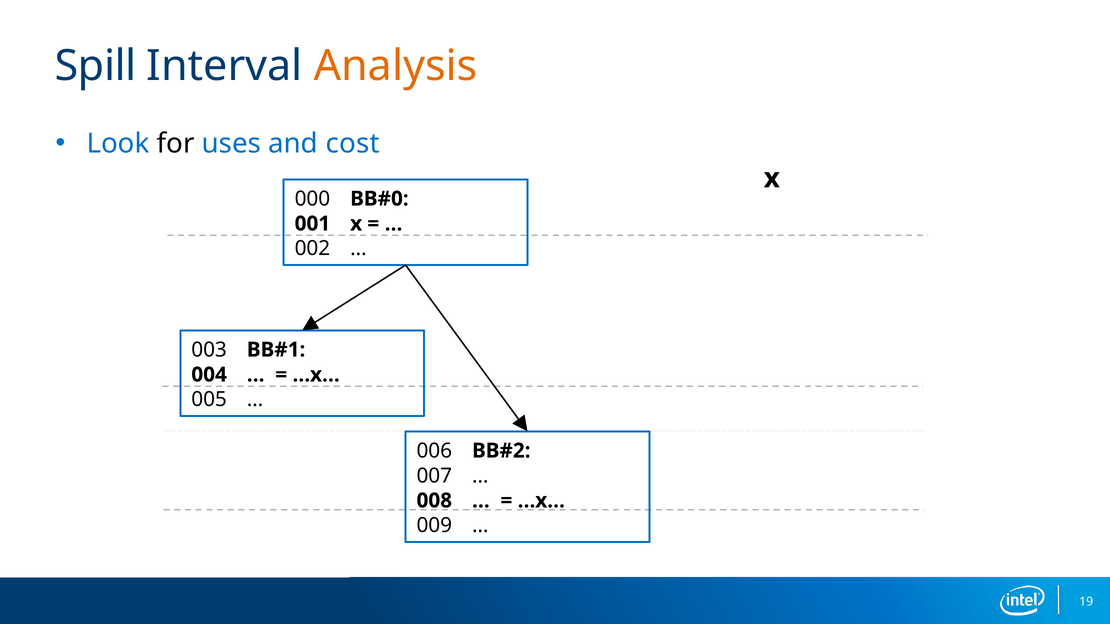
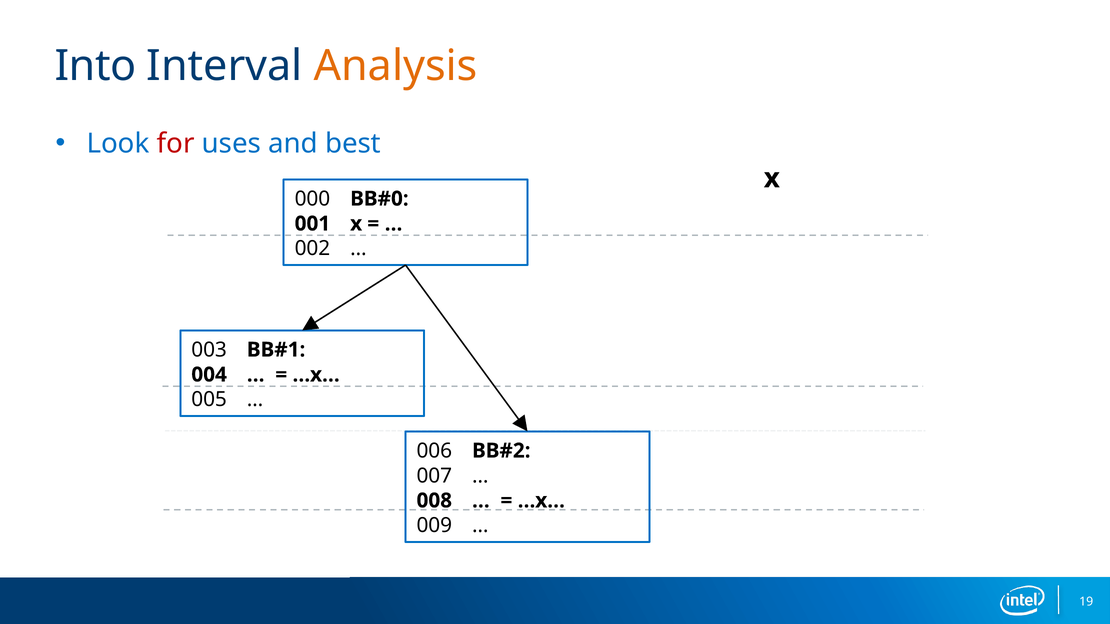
Spill: Spill -> Into (96, 66)
for colour: black -> red (176, 143)
cost: cost -> best (353, 143)
